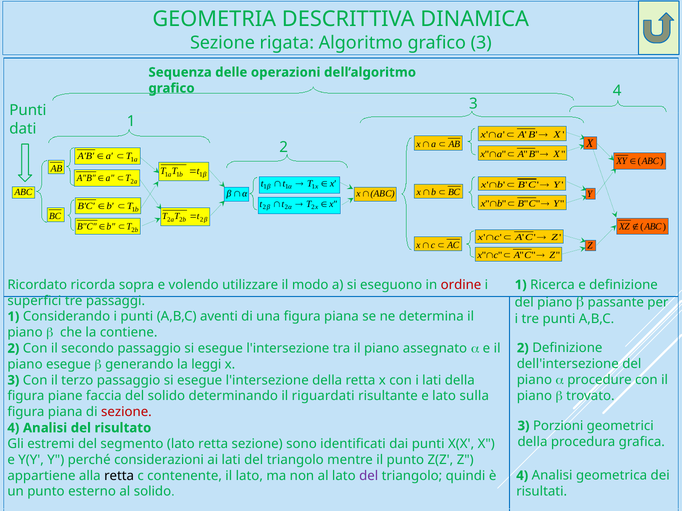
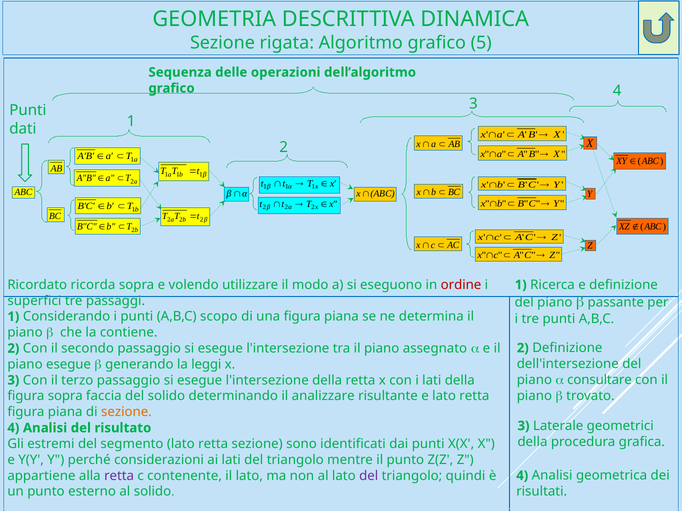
grafico 3: 3 -> 5 (481, 43)
aventi: aventi -> scopo (219, 317)
procedure: procedure -> consultare (600, 380)
figura piane: piane -> sopra (65, 396)
riguardati: riguardati -> analizzare (323, 396)
e lato sulla: sulla -> retta (474, 396)
sezione colour: red -> orange (126, 412)
Porzioni: Porzioni -> Laterale (558, 426)
retta colour: black -> purple (119, 476)
